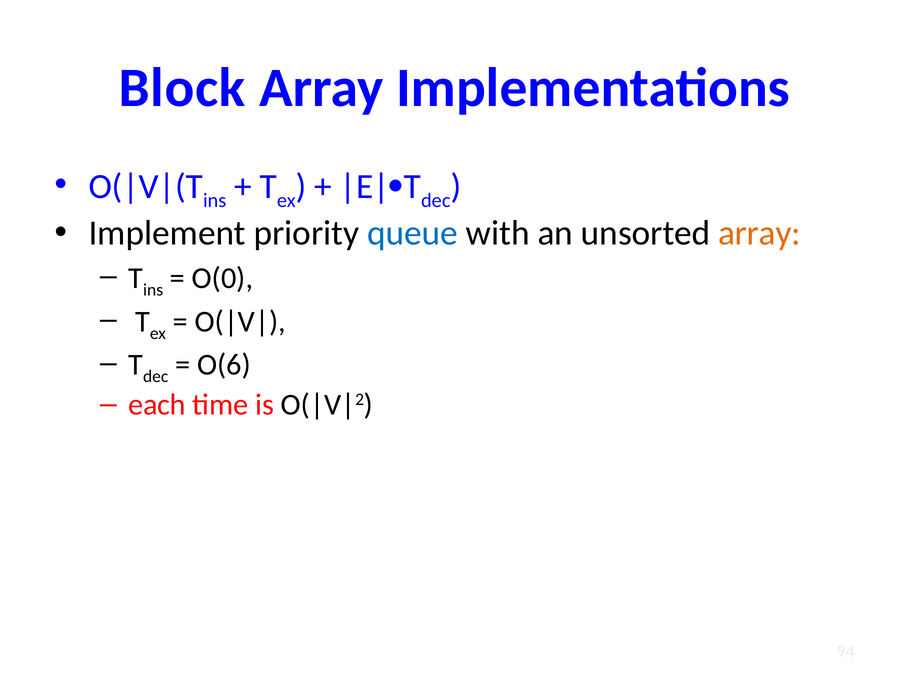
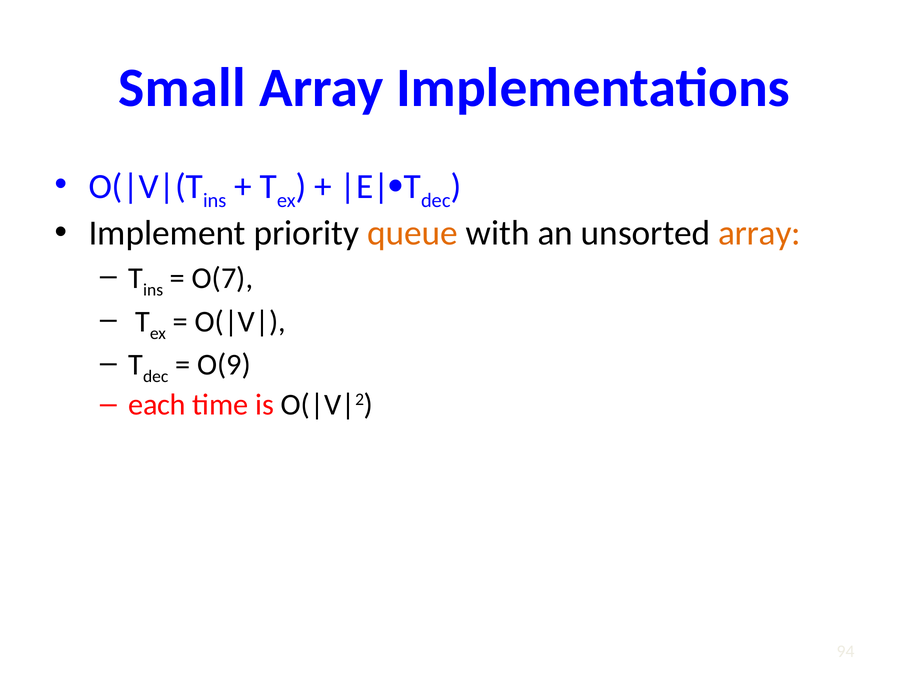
Block: Block -> Small (182, 88)
queue colour: blue -> orange (413, 233)
O(0: O(0 -> O(7 (223, 278)
O(6: O(6 -> O(9 (224, 365)
